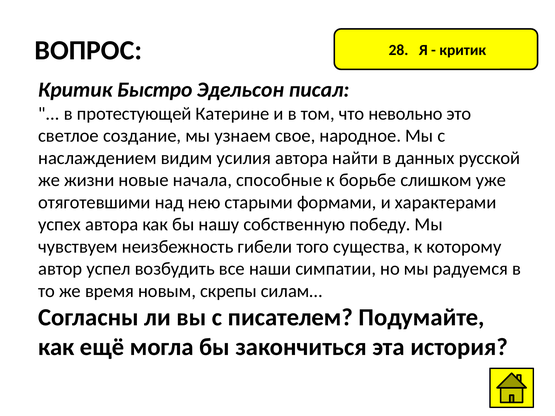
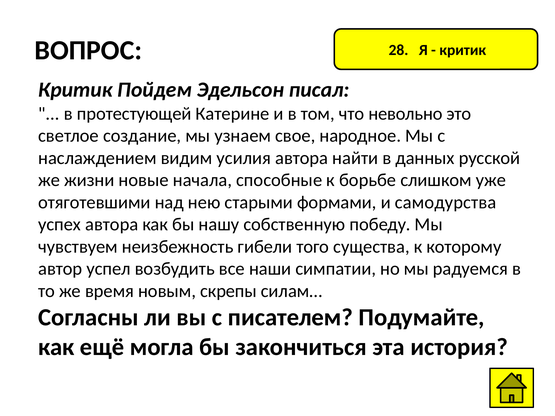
Быстро: Быстро -> Пойдем (155, 90)
характерами: характерами -> самодурства (446, 202)
